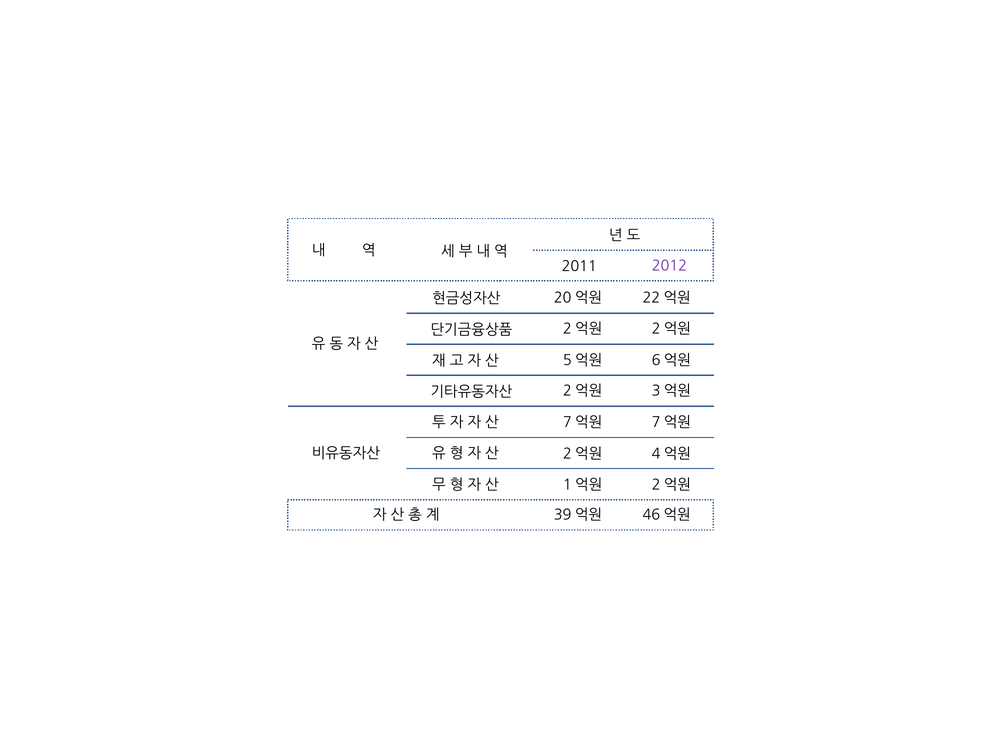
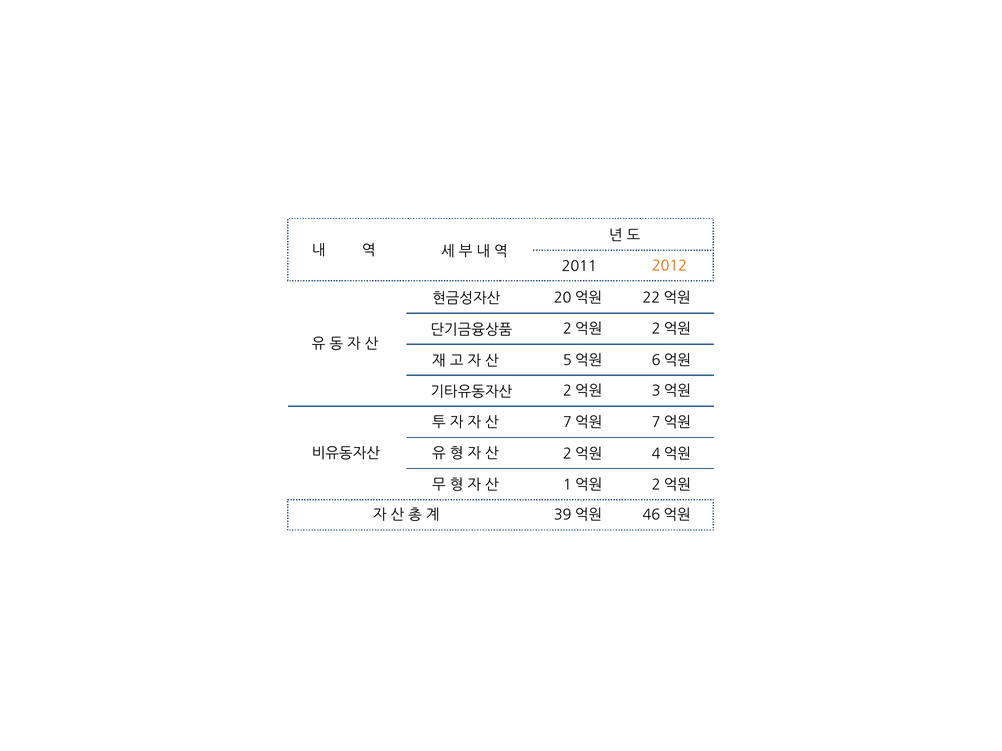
2012 colour: purple -> orange (669, 266)
